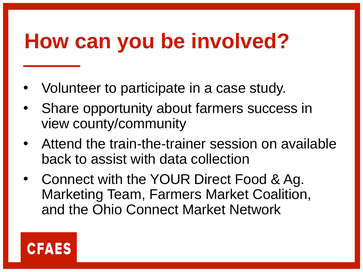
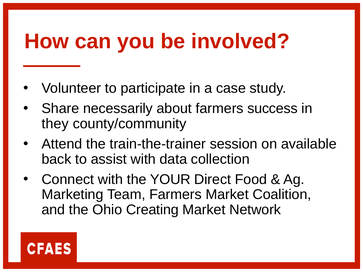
opportunity: opportunity -> necessarily (118, 109)
view: view -> they (55, 124)
Ohio Connect: Connect -> Creating (152, 210)
